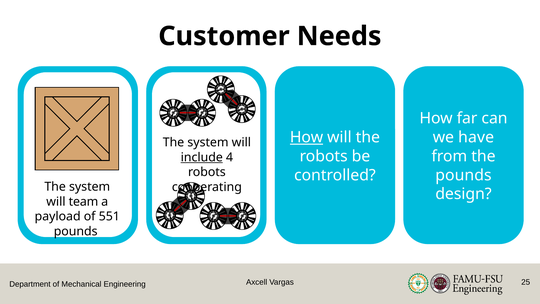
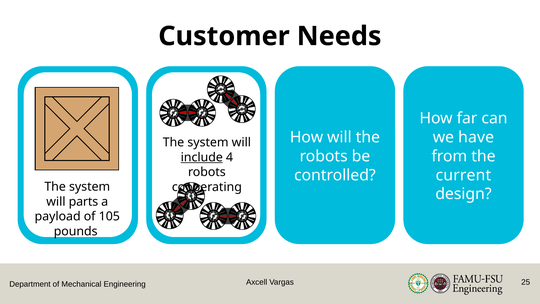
How underline: present -> none (306, 137)
pounds: pounds -> current (463, 175)
team: team -> parts (83, 202)
551: 551 -> 105 (109, 216)
